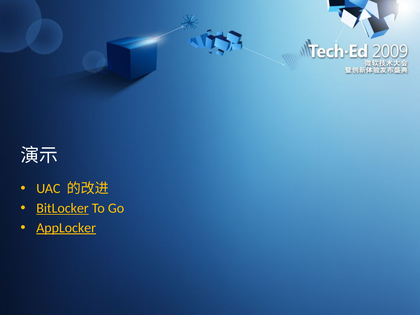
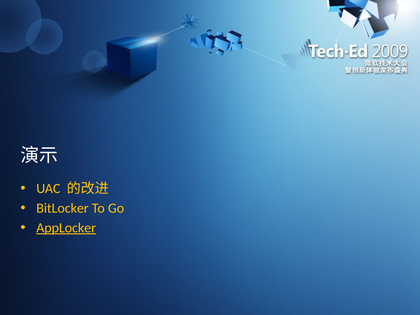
BitLocker underline: present -> none (62, 208)
